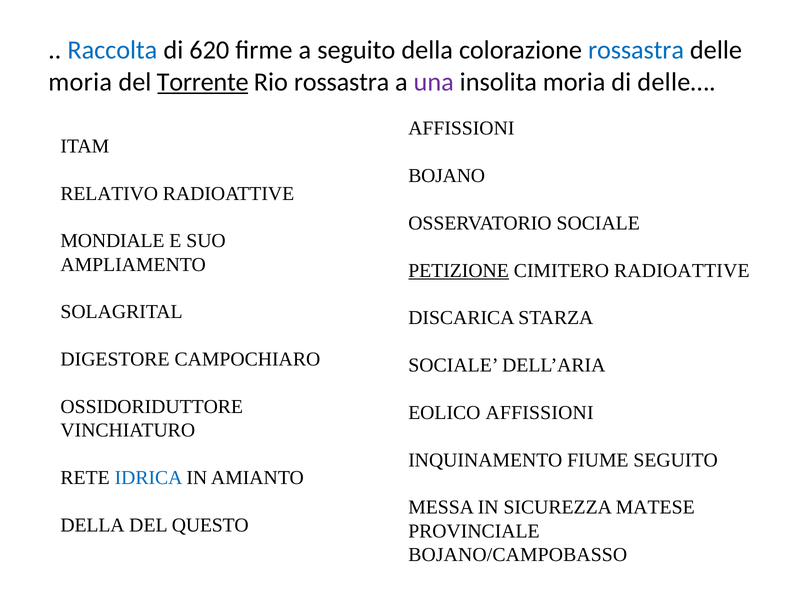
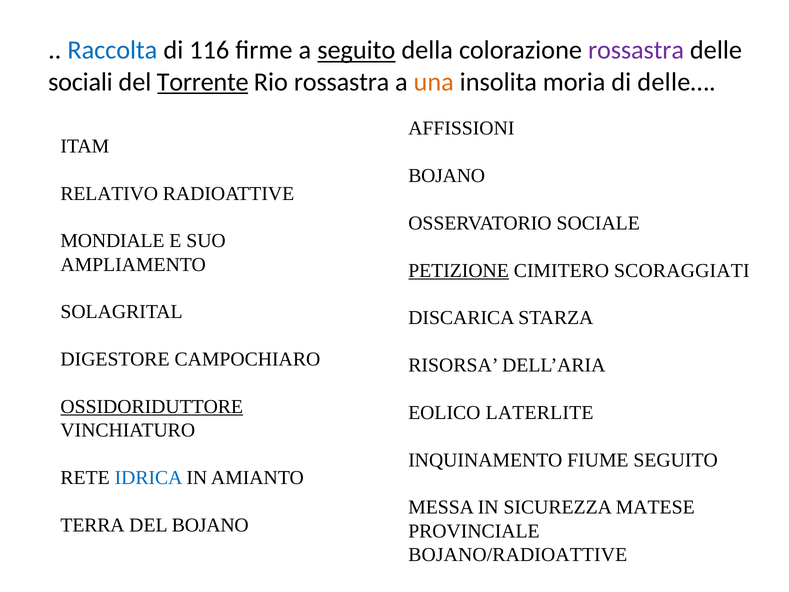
620: 620 -> 116 (209, 50)
seguito underline: none -> present (356, 50)
rossastra colour: blue -> purple (636, 50)
moria: moria -> sociali (80, 82)
una colour: purple -> orange (434, 82)
CIMITERO RADIOATTIVE: RADIOATTIVE -> SCORAGGIATI (682, 270)
SOCIALE: SOCIALE -> RISORSA (453, 365)
OSSIDORIDUTTORE underline: none -> present (152, 406)
EOLICO AFFISSIONI: AFFISSIONI -> LATERLITE (540, 412)
DELLA: DELLA -> TERRA (93, 525)
DEL QUESTO: QUESTO -> BOJANO (210, 525)
BOJANO/CAMPOBASSO: BOJANO/CAMPOBASSO -> BOJANO/RADIOATTIVE (518, 554)
